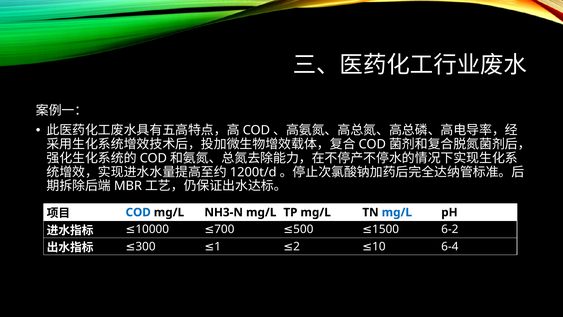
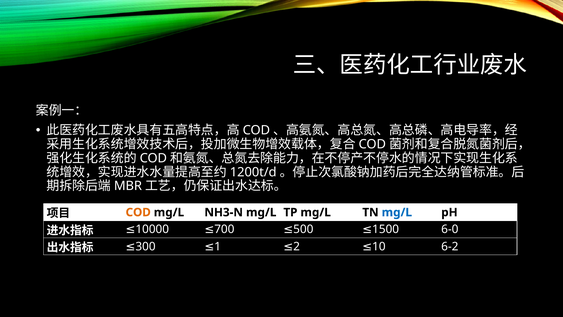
COD colour: blue -> orange (138, 212)
6-2: 6-2 -> 6-0 (450, 229)
6-4: 6-4 -> 6-2 (450, 246)
